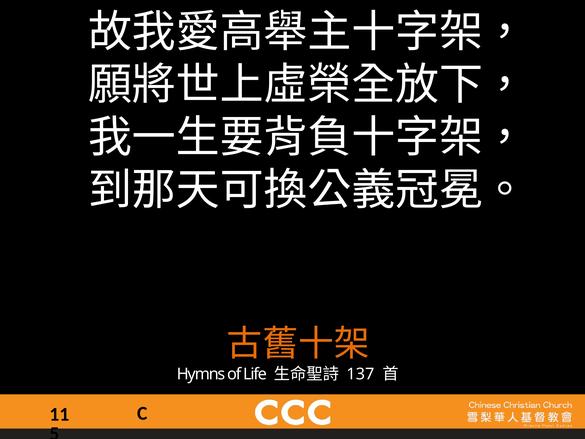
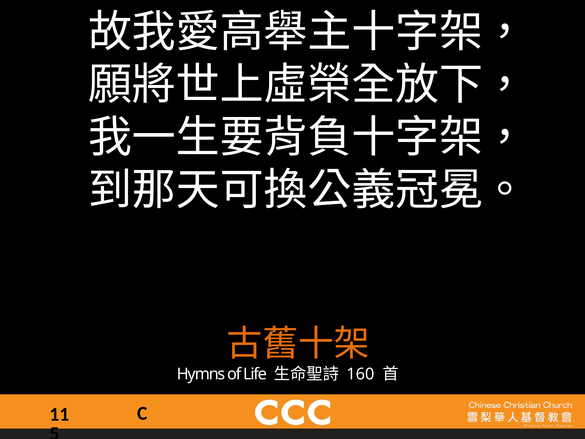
137: 137 -> 160 (361, 374)
